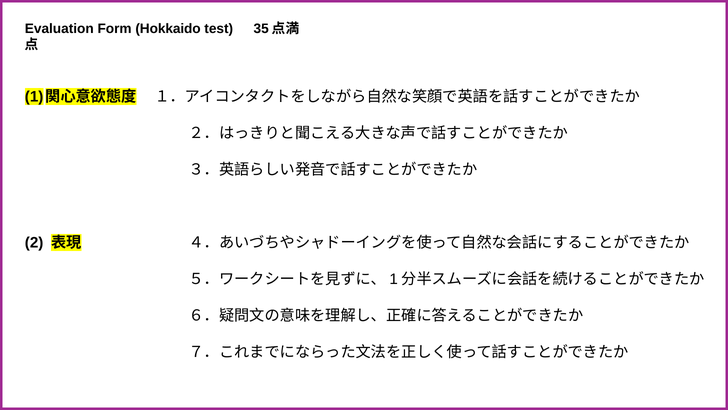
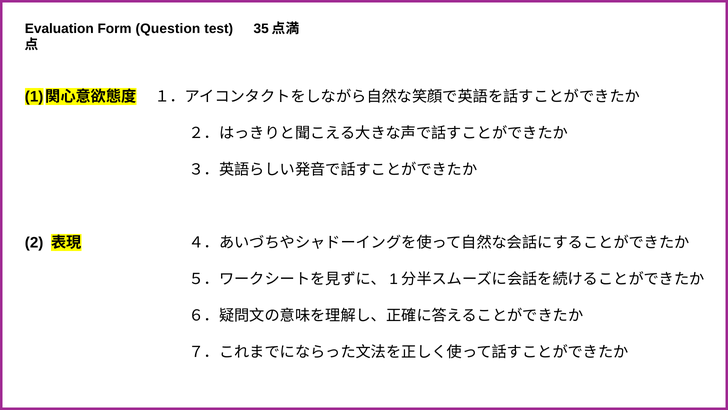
Hokkaido: Hokkaido -> Question (168, 29)
